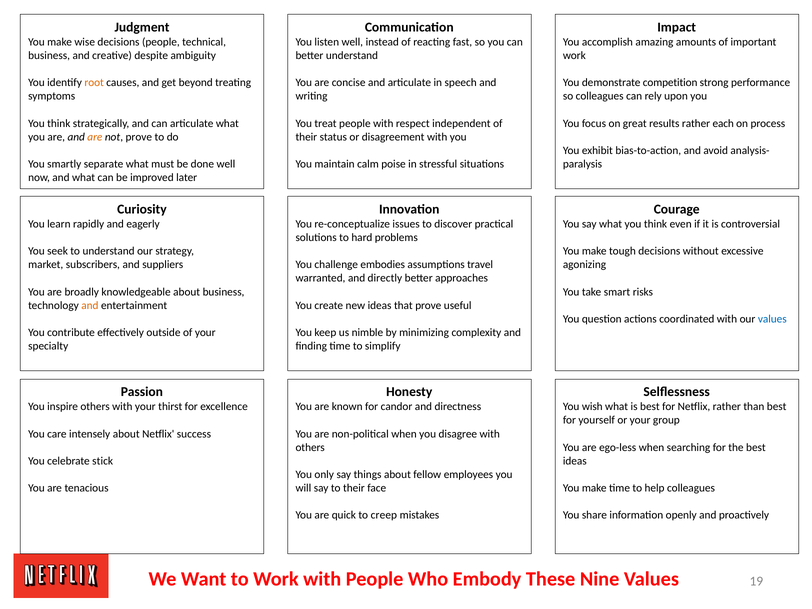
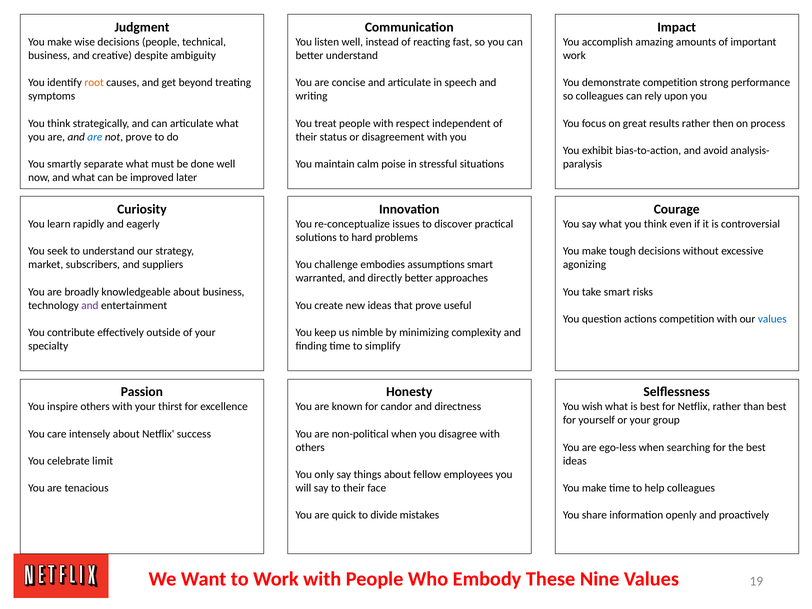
each: each -> then (723, 123)
are colour: orange -> blue (95, 137)
assumptions travel: travel -> smart (480, 265)
and colour: orange -> purple (90, 305)
actions coordinated: coordinated -> competition (687, 319)
stick: stick -> limit (103, 461)
creep: creep -> divide (384, 515)
